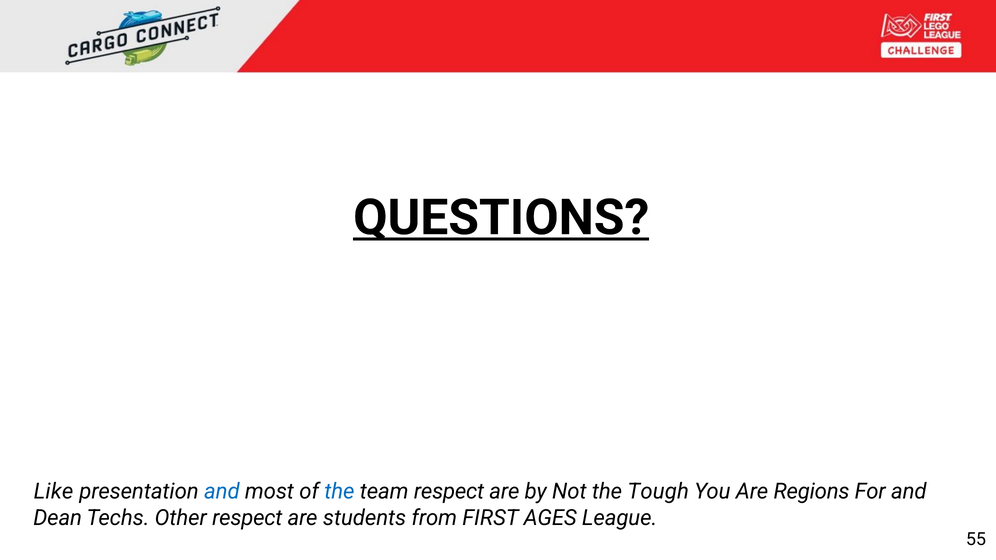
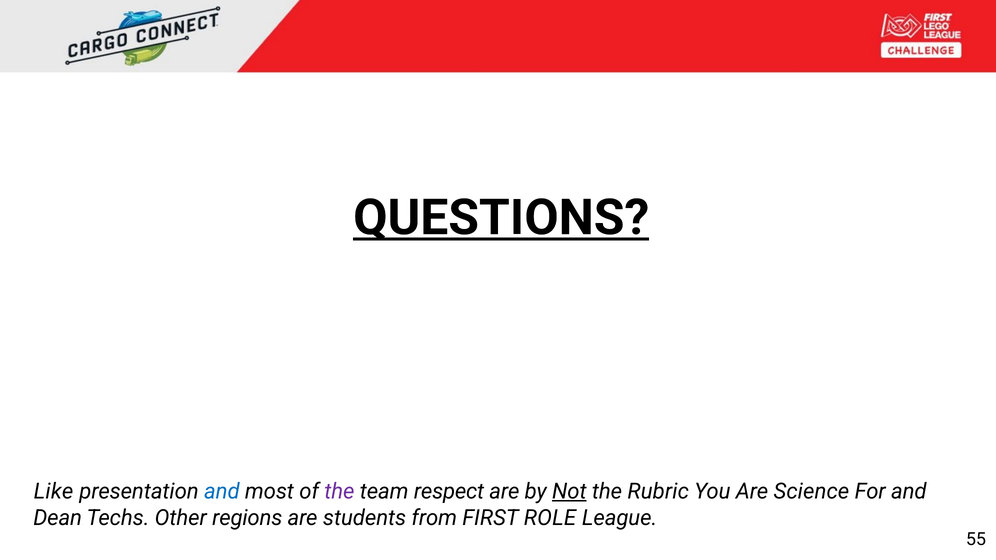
the colour: blue -> purple (339, 492)
Not underline: none -> present (569, 492)
Tough: Tough -> Rubric (658, 492)
Regions: Regions -> Science (811, 492)
Other respect: respect -> regions (247, 518)
AGES: AGES -> ROLE (550, 518)
